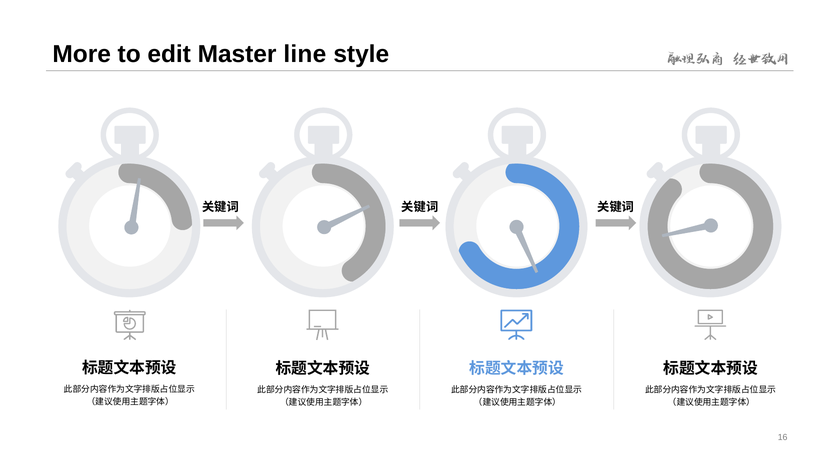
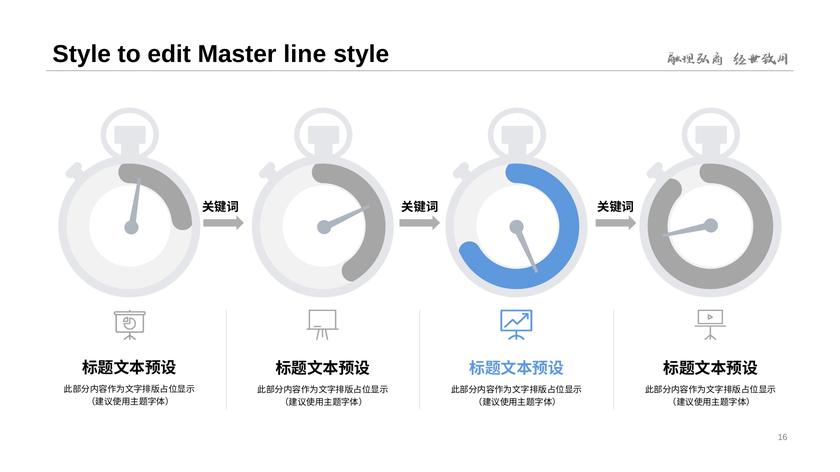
More: More -> Style (82, 54)
